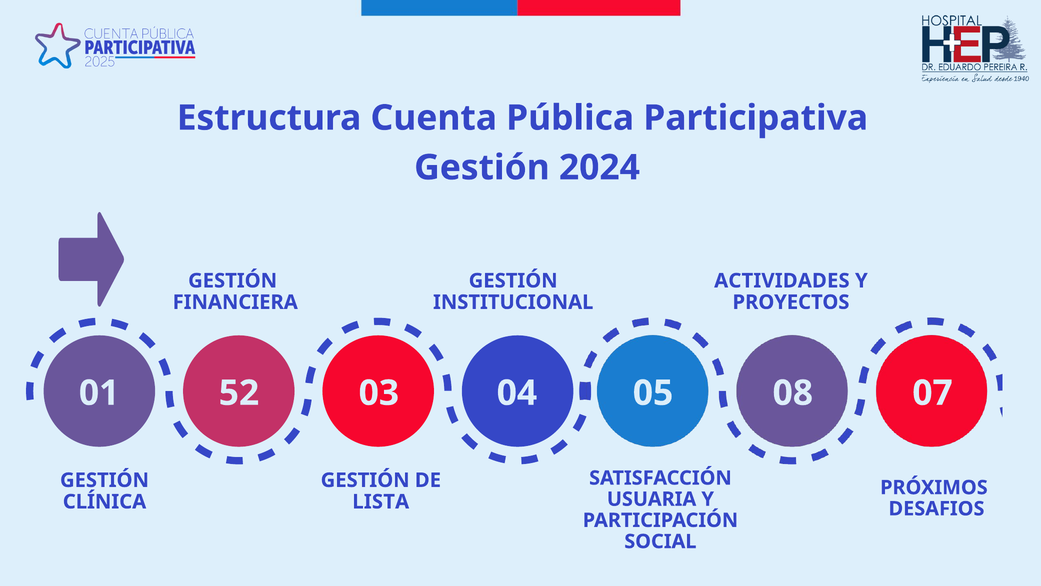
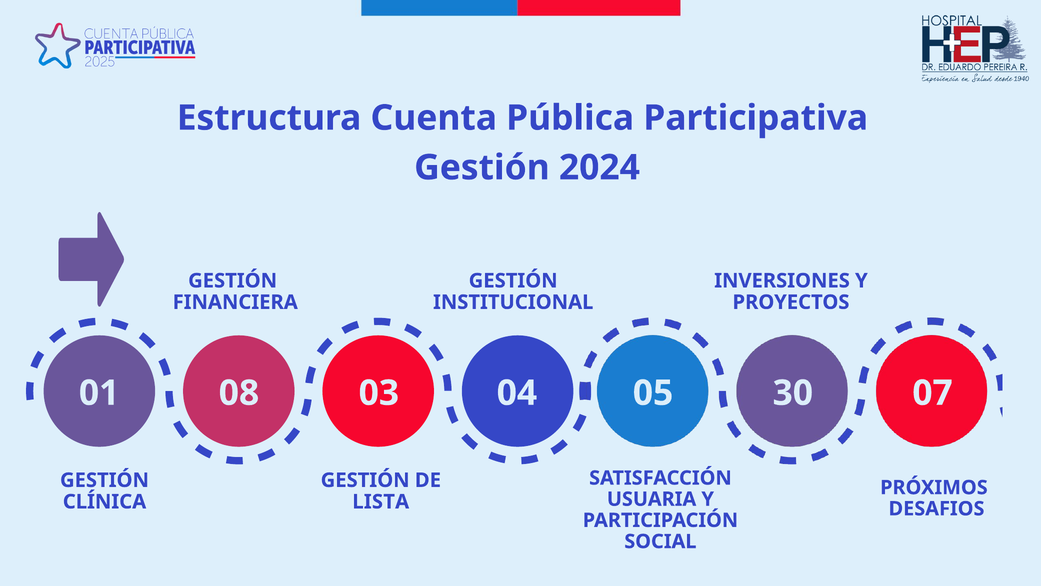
ACTIVIDADES: ACTIVIDADES -> INVERSIONES (782, 281)
52: 52 -> 08 (239, 393)
08: 08 -> 30 (793, 393)
